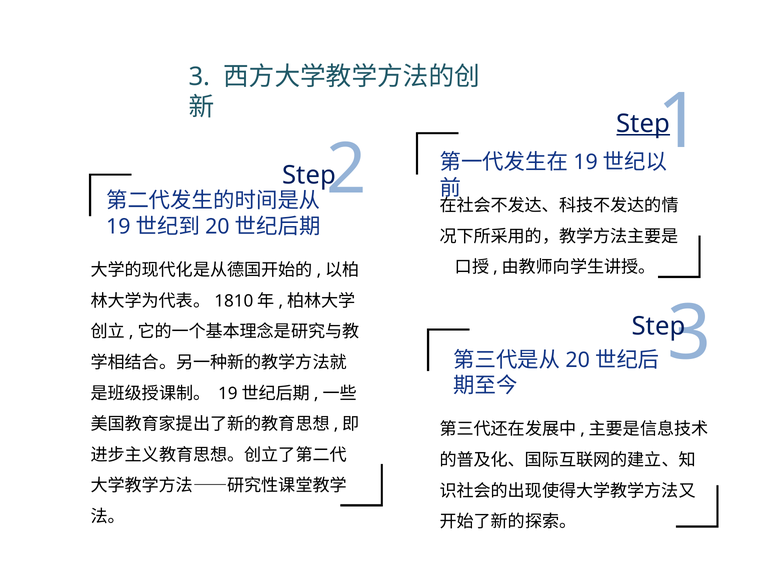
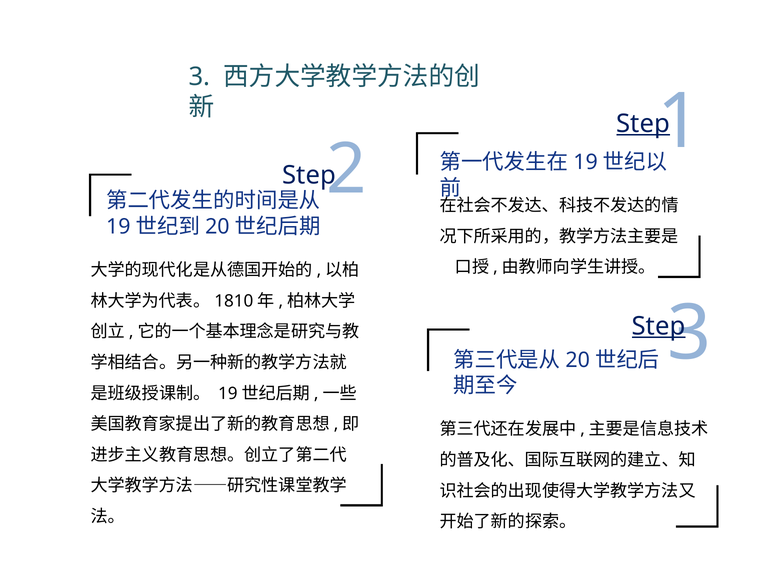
Step underline: none -> present (659, 326)
